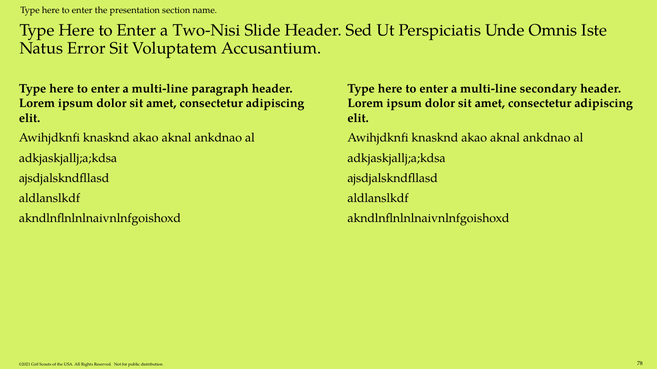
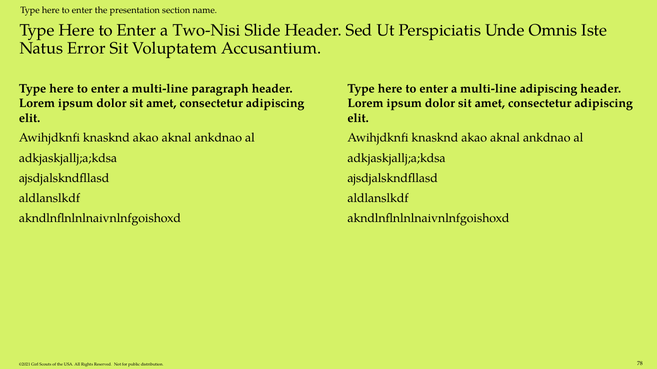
multi-line secondary: secondary -> adipiscing (549, 89)
